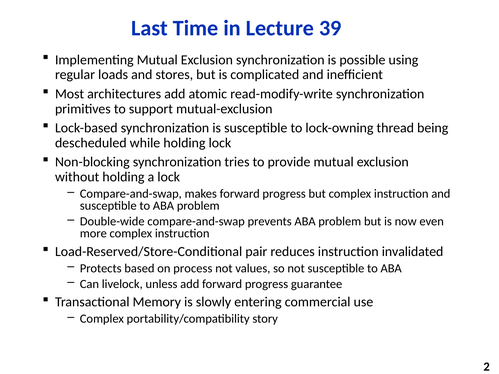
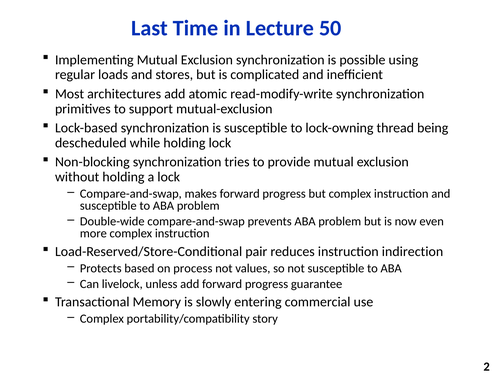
39: 39 -> 50 (330, 28)
invalidated: invalidated -> indirection (413, 252)
